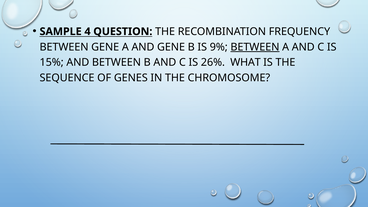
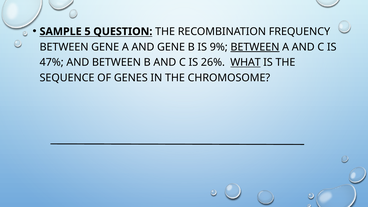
4: 4 -> 5 (87, 32)
15%: 15% -> 47% (52, 62)
WHAT underline: none -> present (245, 62)
